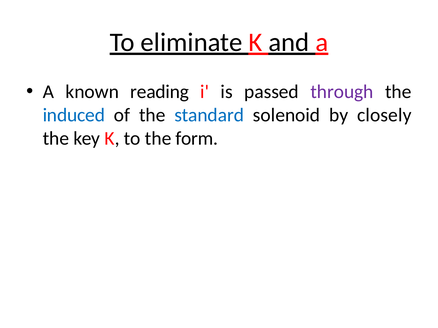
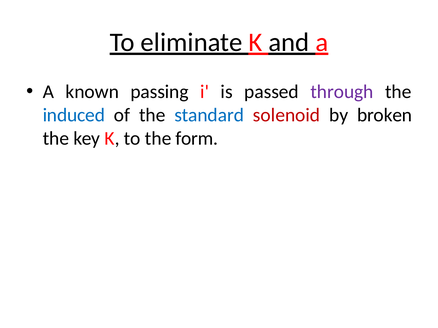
reading: reading -> passing (160, 92)
solenoid colour: black -> red (287, 115)
closely: closely -> broken (385, 115)
